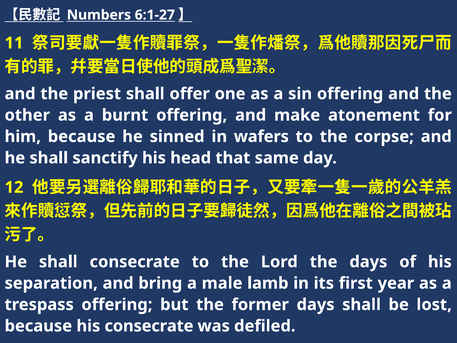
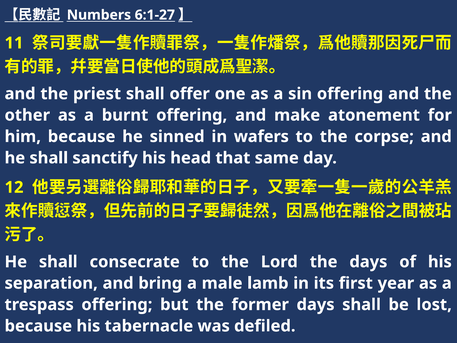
his consecrate: consecrate -> tabernacle (149, 326)
